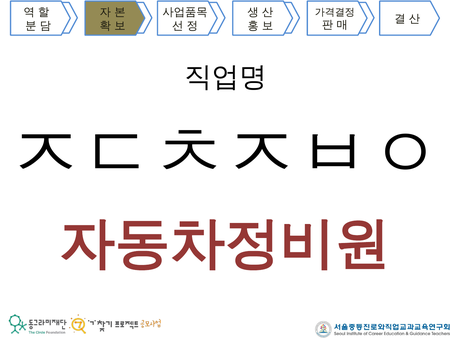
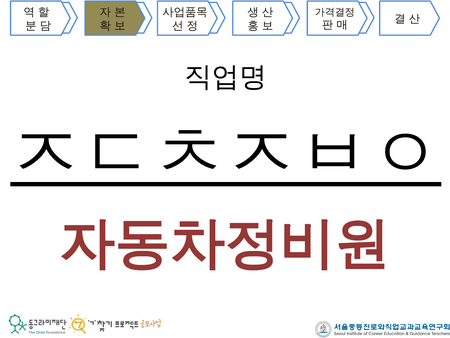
ㅈㄷㅊㅈㅂㅇ underline: none -> present (226, 153)
